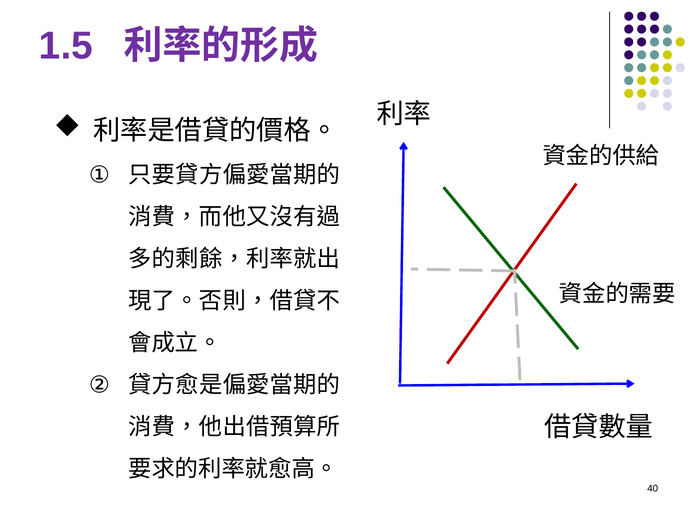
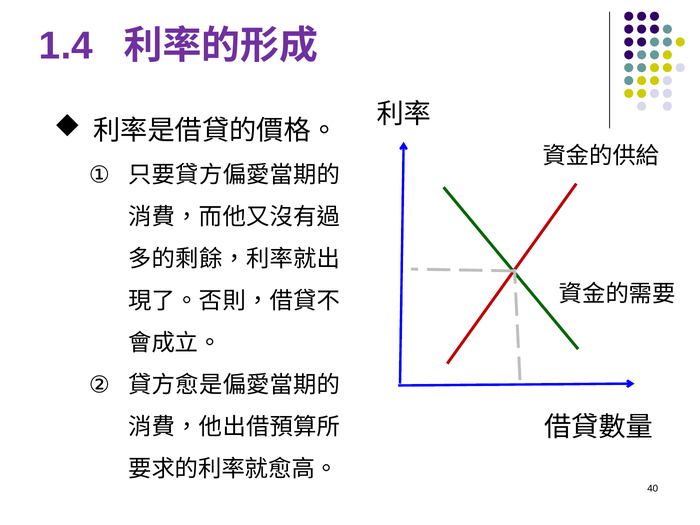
1.5: 1.5 -> 1.4 (66, 46)
